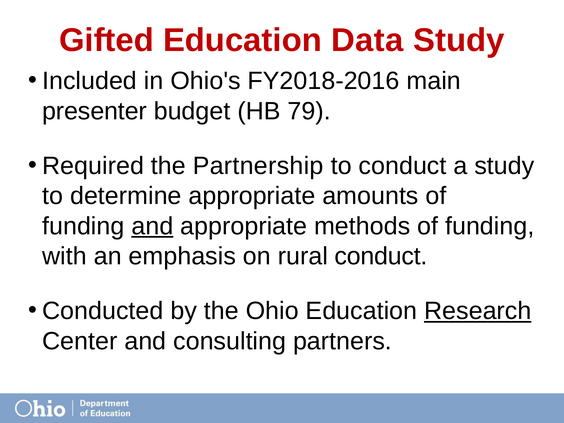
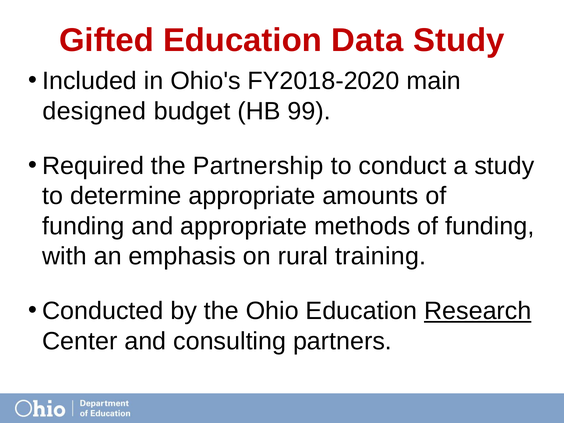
FY2018-2016: FY2018-2016 -> FY2018-2020 (324, 81)
presenter: presenter -> designed (94, 111)
79: 79 -> 99 (309, 111)
and underline: present -> none (152, 226)
rural conduct: conduct -> training (381, 256)
